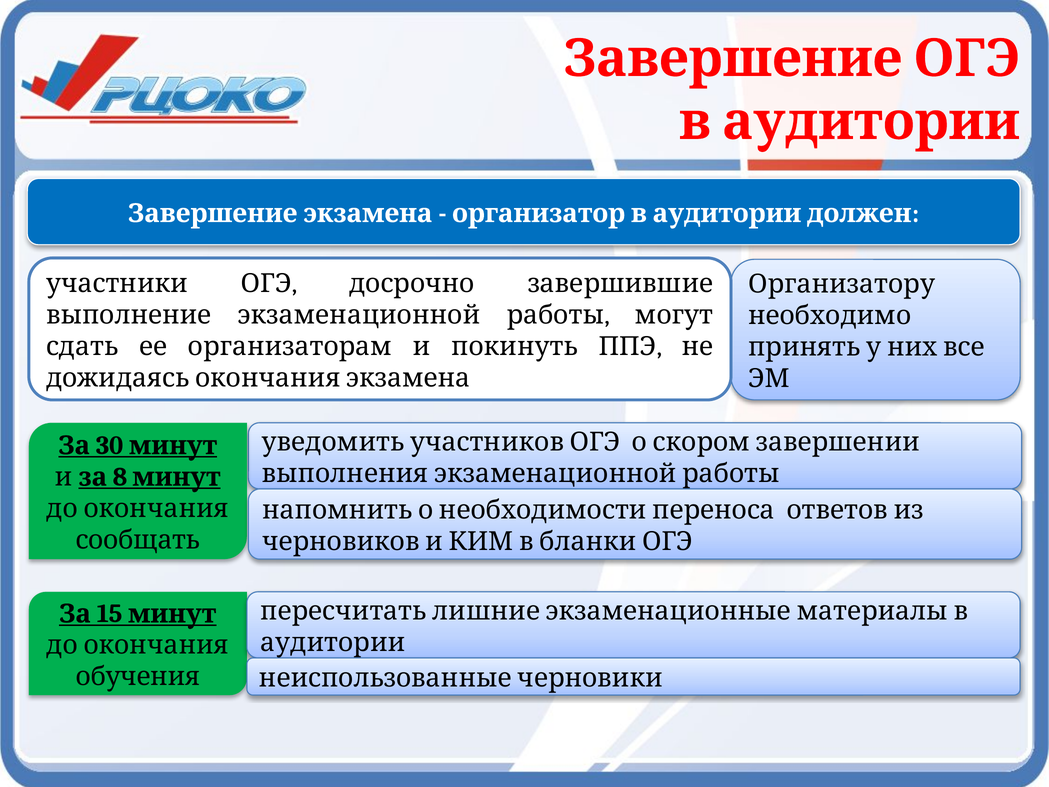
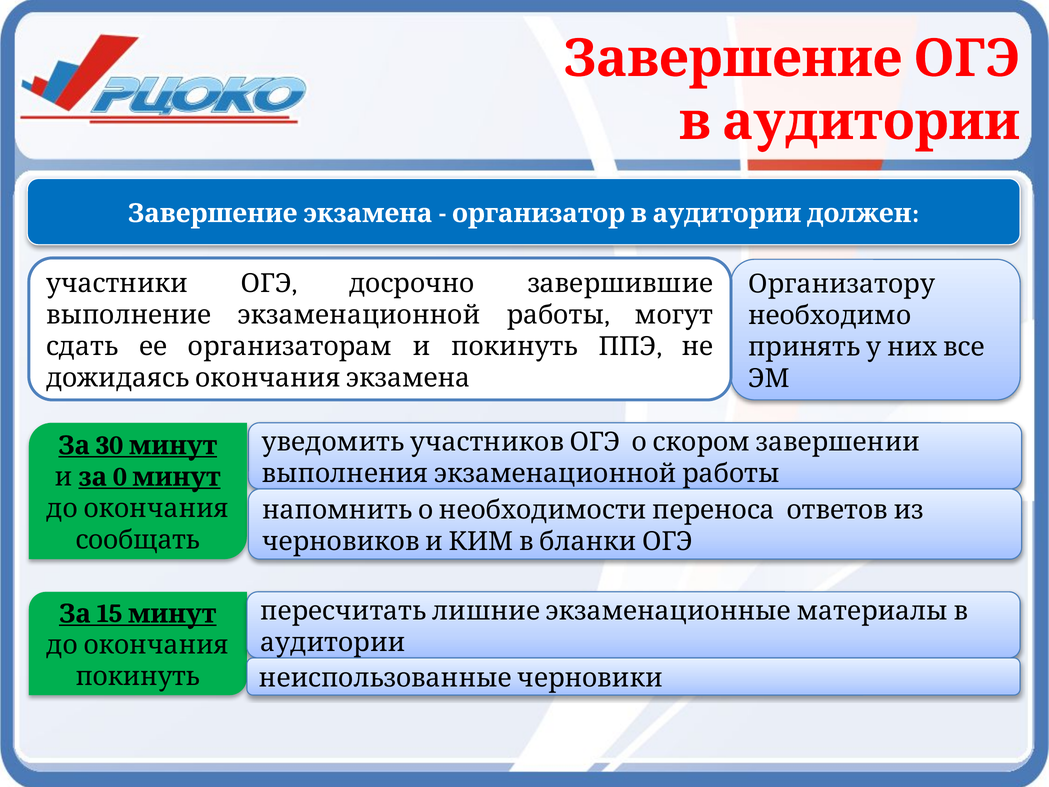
8: 8 -> 0 (120, 477)
обучения: обучения -> покинуть (138, 677)
